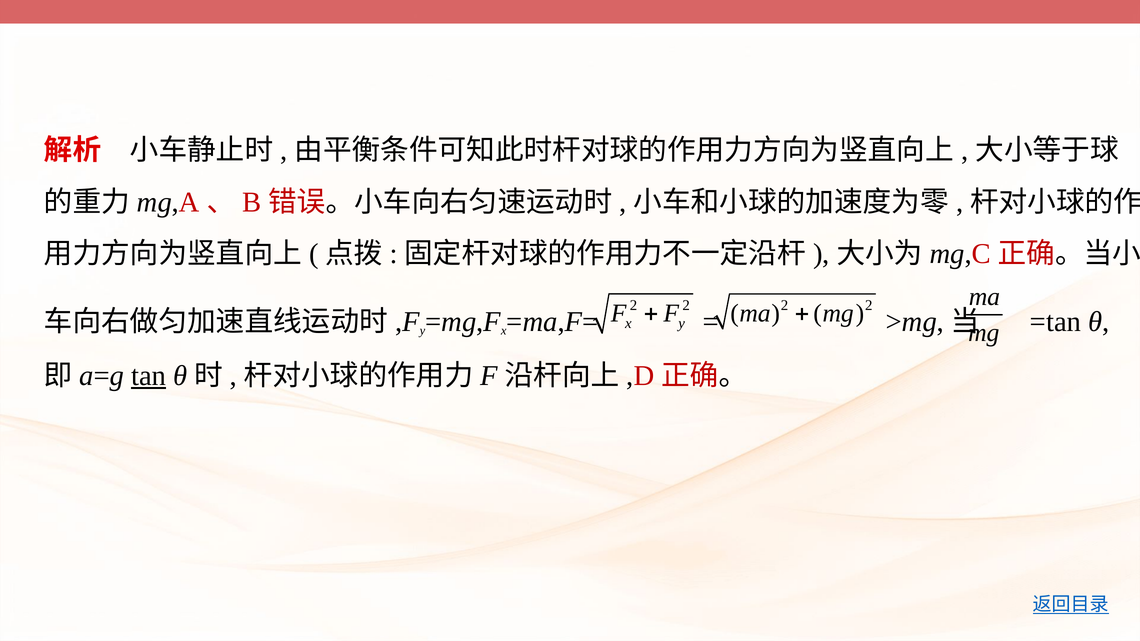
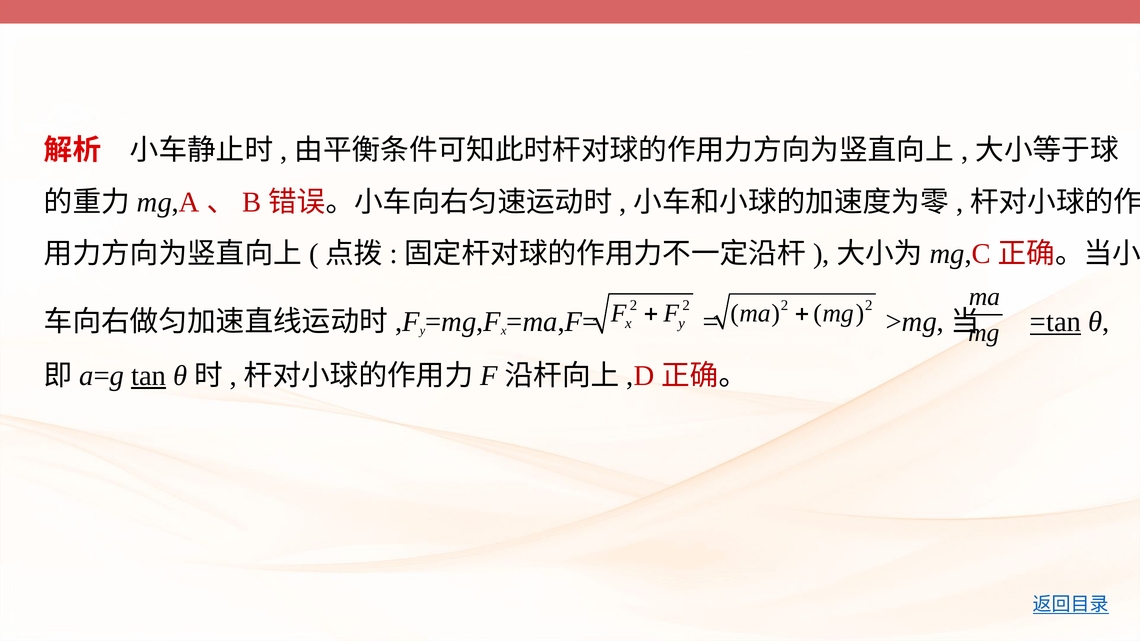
=tan underline: none -> present (1056, 322)
